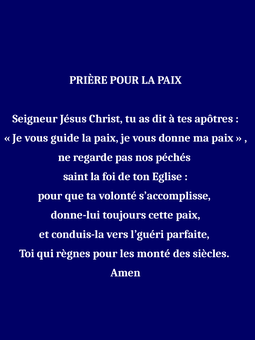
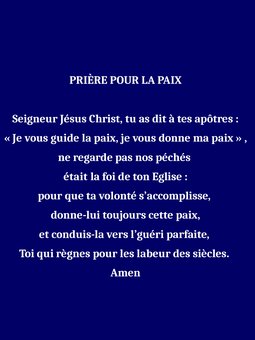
saint: saint -> était (76, 177)
monté: monté -> labeur (154, 254)
